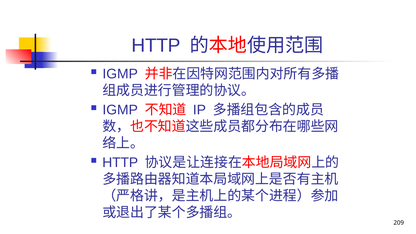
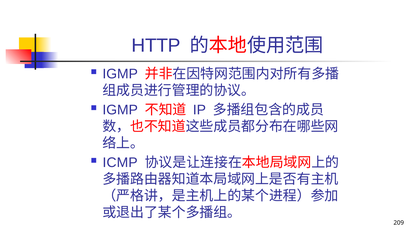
HTTP: HTTP -> ICMP (120, 163)
